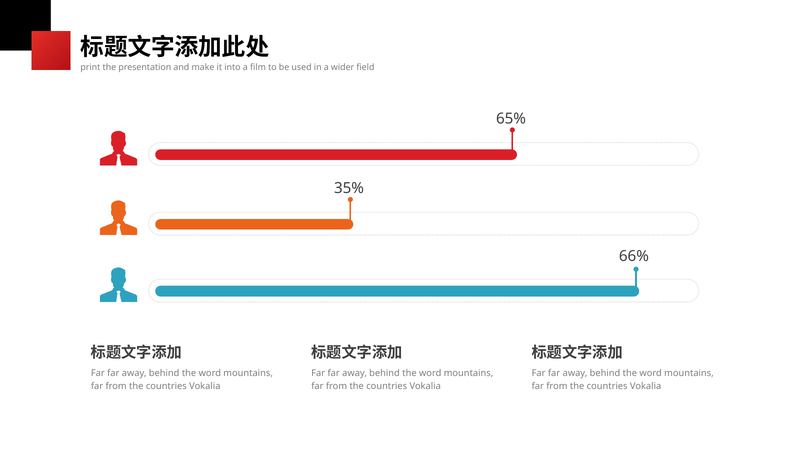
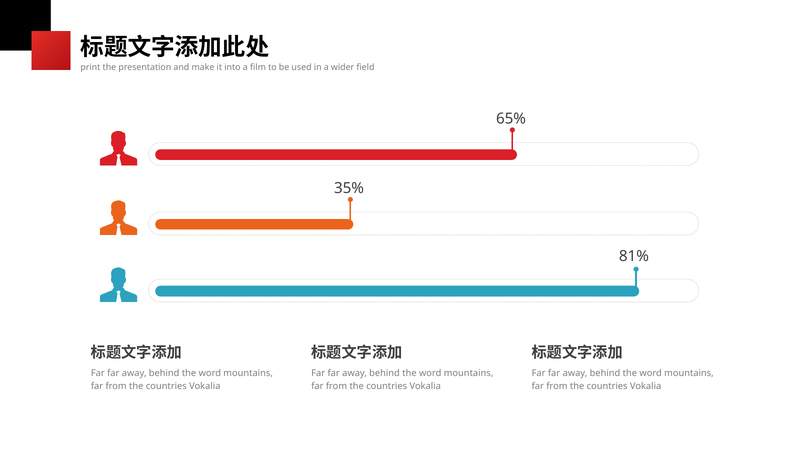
66%: 66% -> 81% (634, 256)
